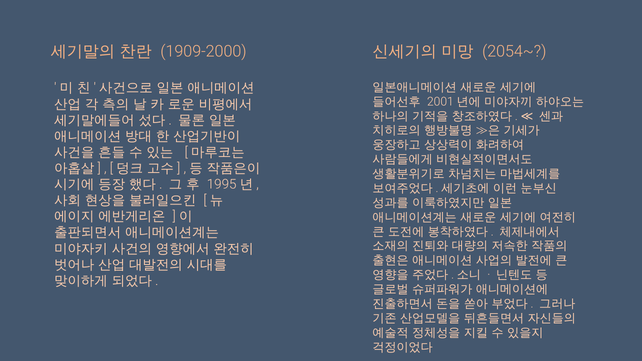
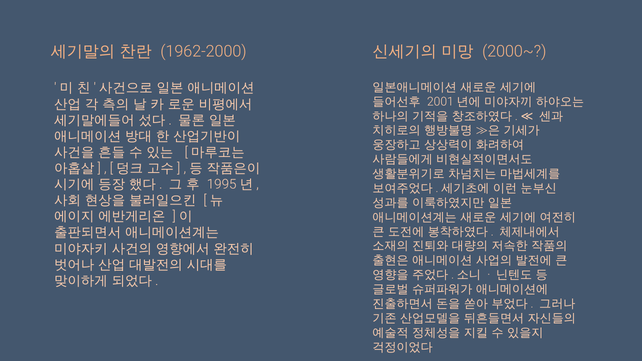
1909-2000: 1909-2000 -> 1962-2000 (203, 52)
2054~: 2054~ -> 2000~ (514, 52)
